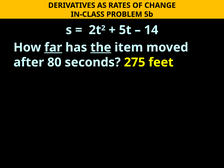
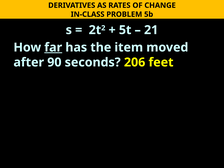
14: 14 -> 21 (151, 30)
the underline: present -> none (101, 47)
80: 80 -> 90 (54, 62)
275: 275 -> 206 (135, 62)
